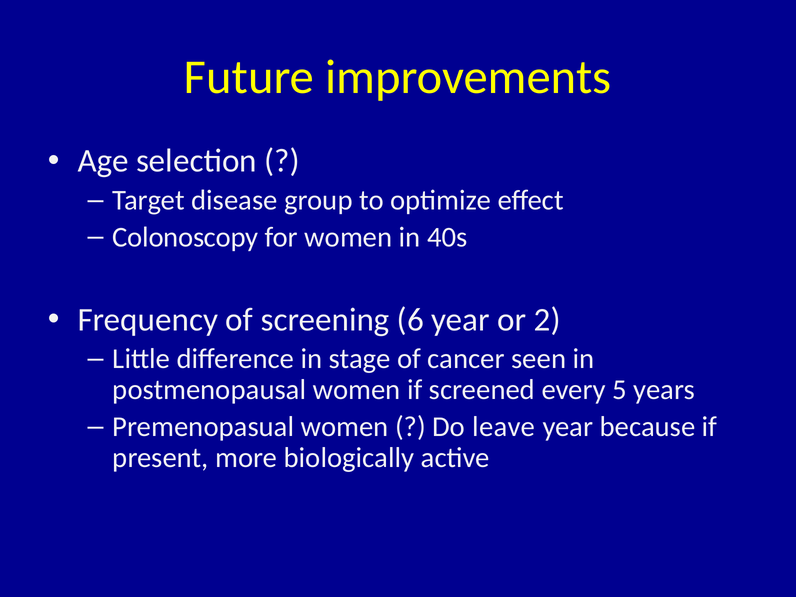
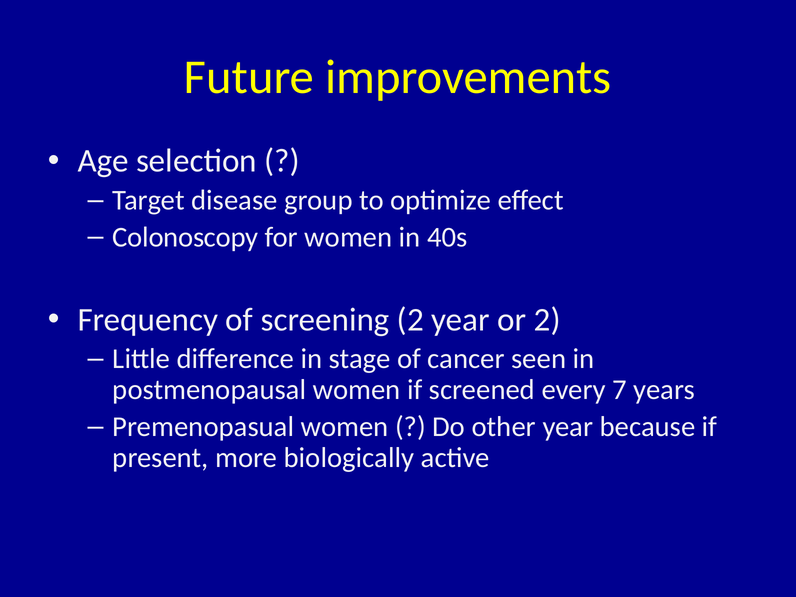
screening 6: 6 -> 2 (410, 320)
5: 5 -> 7 (620, 390)
leave: leave -> other (504, 427)
